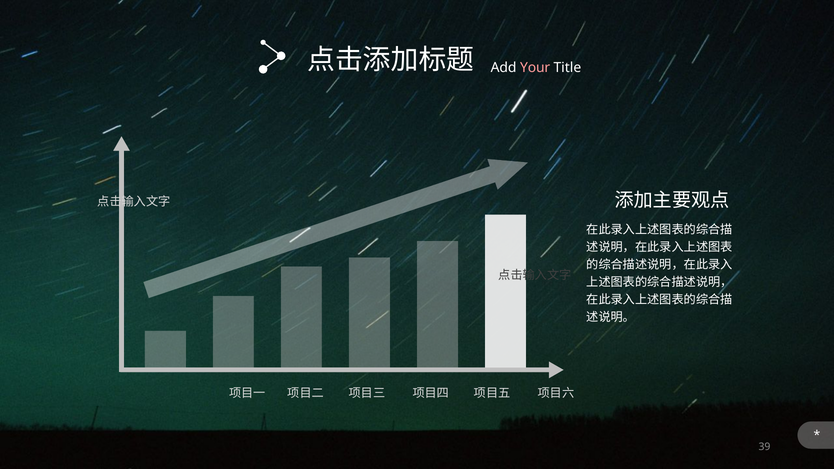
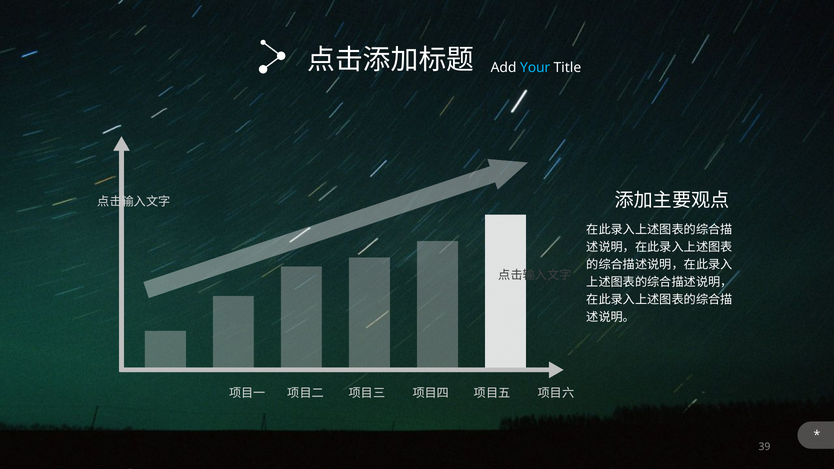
Your colour: pink -> light blue (535, 68)
